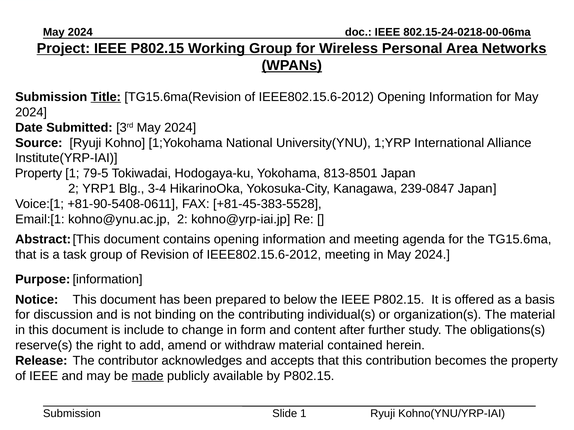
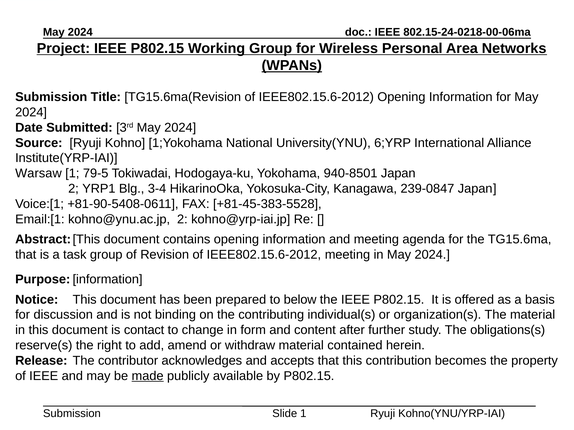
Title underline: present -> none (106, 97)
1;YRP: 1;YRP -> 6;YRP (393, 143)
Property: Property -> Warsaw (38, 174)
813-8501: 813-8501 -> 940-8501 (351, 174)
include: include -> contact (144, 330)
